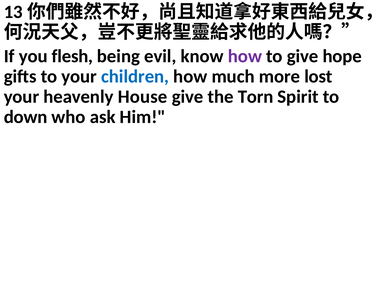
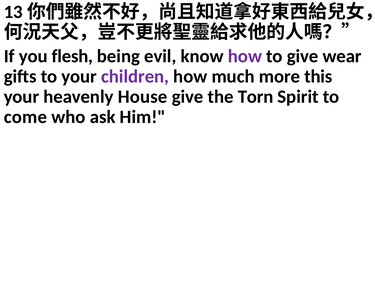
hope: hope -> wear (342, 56)
children colour: blue -> purple (135, 77)
lost: lost -> this (318, 77)
down: down -> come (25, 117)
